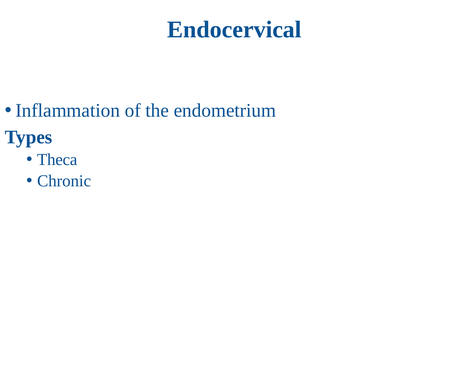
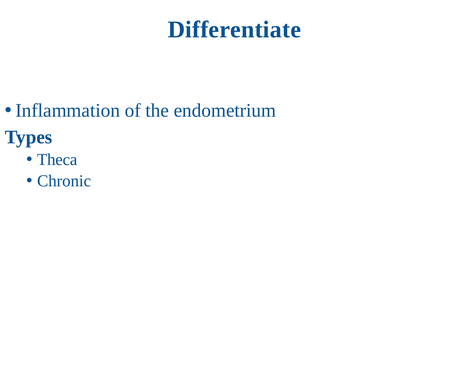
Endocervical: Endocervical -> Differentiate (234, 30)
